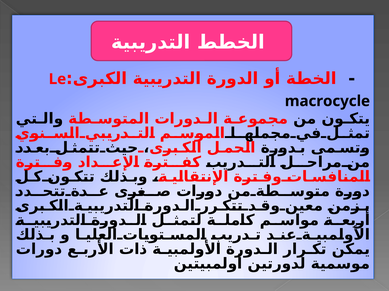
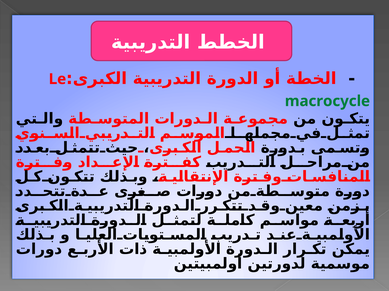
macrocycle colour: black -> green (327, 101)
